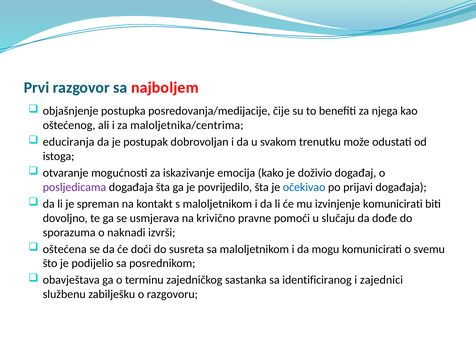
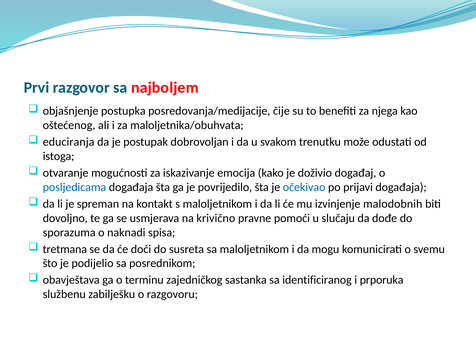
maloljetnika/centrima: maloljetnika/centrima -> maloljetnika/obuhvata (187, 125)
posljedicama colour: purple -> blue (74, 187)
izvinjenje komunicirati: komunicirati -> malodobnih (393, 204)
izvrši: izvrši -> spisa (162, 232)
oštećena: oštećena -> tretmana (65, 249)
zajednici: zajednici -> prporuka (382, 280)
